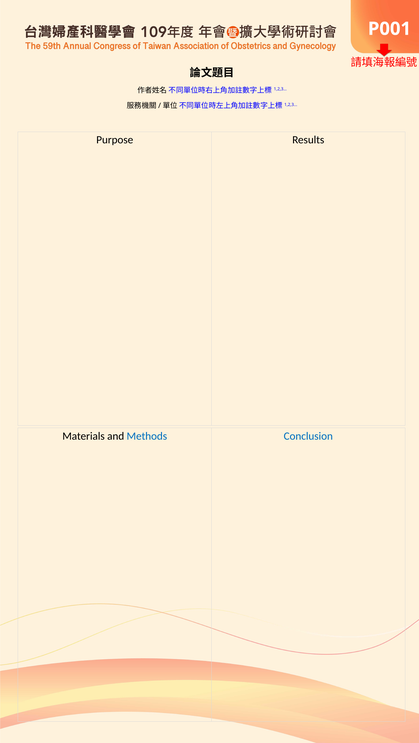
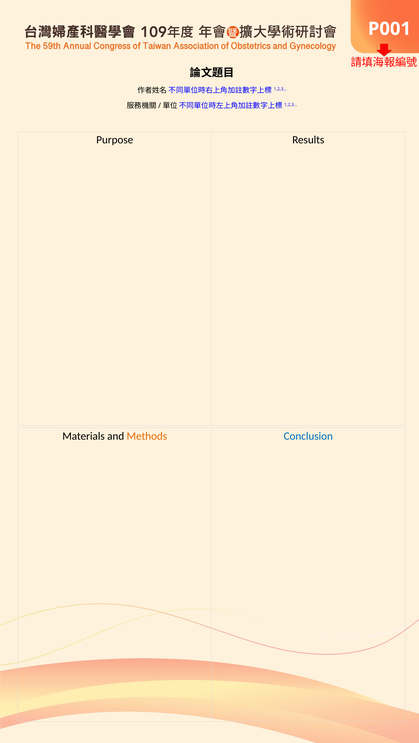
Methods colour: blue -> orange (147, 436)
